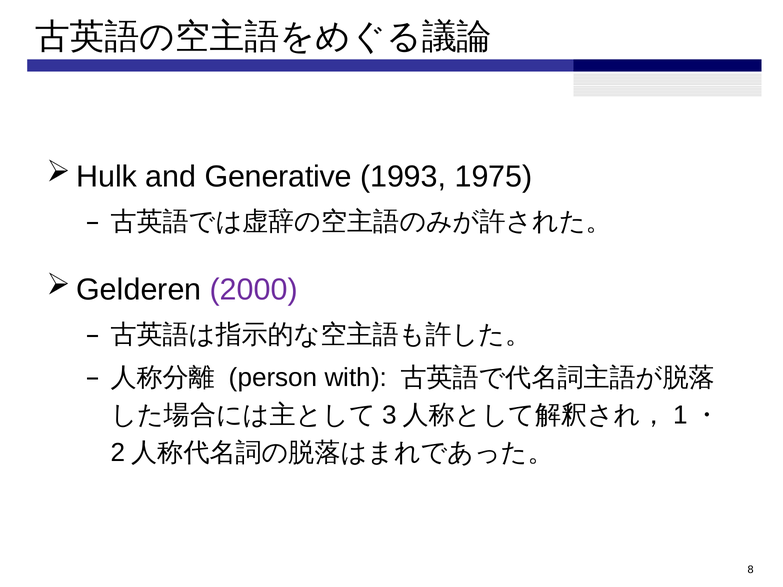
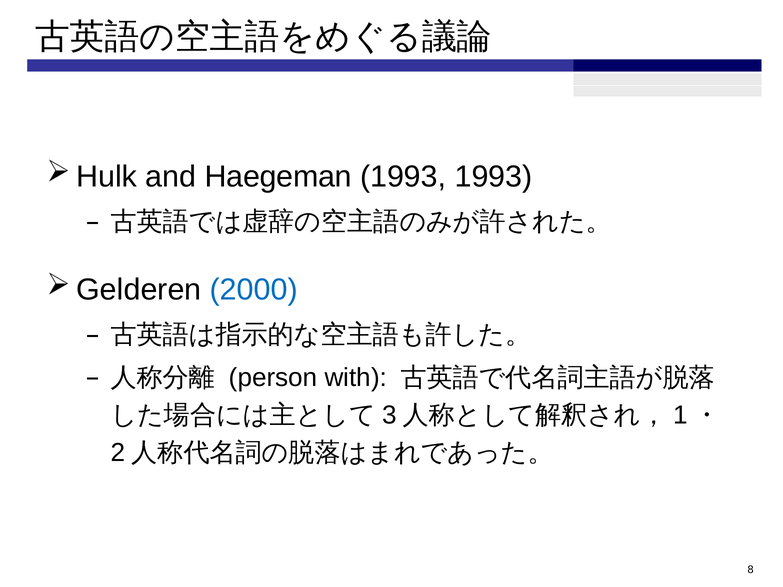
Generative: Generative -> Haegeman (278, 177)
1993 1975: 1975 -> 1993 (494, 177)
2000 colour: purple -> blue (254, 290)
